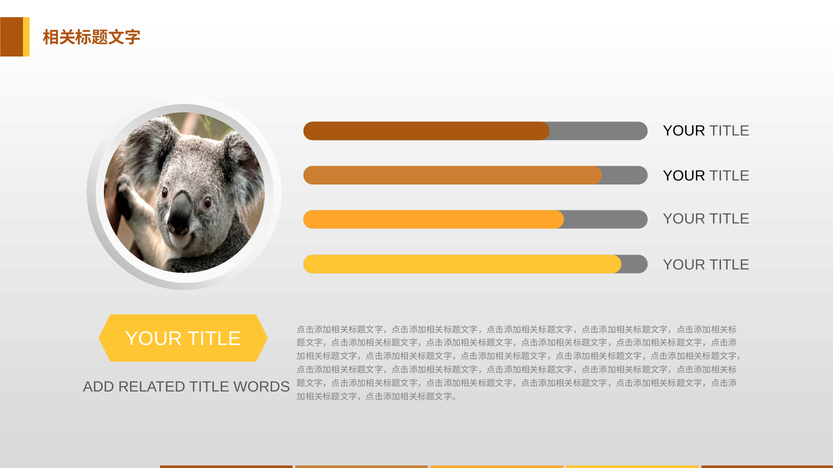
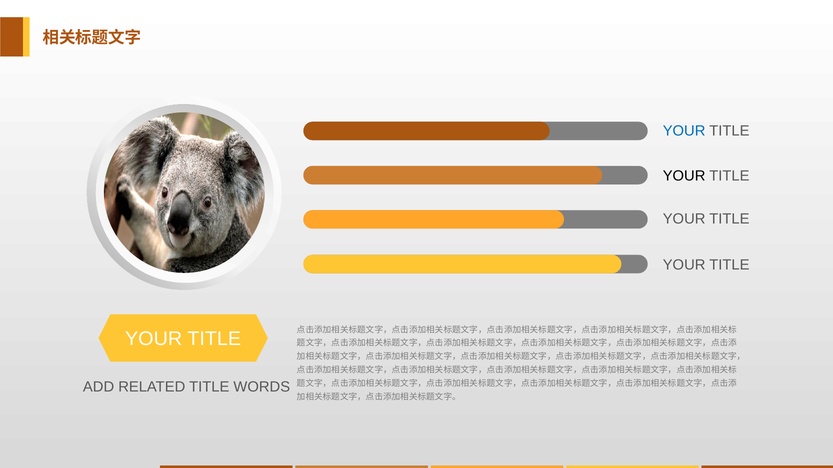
YOUR colour: black -> blue (684, 131)
